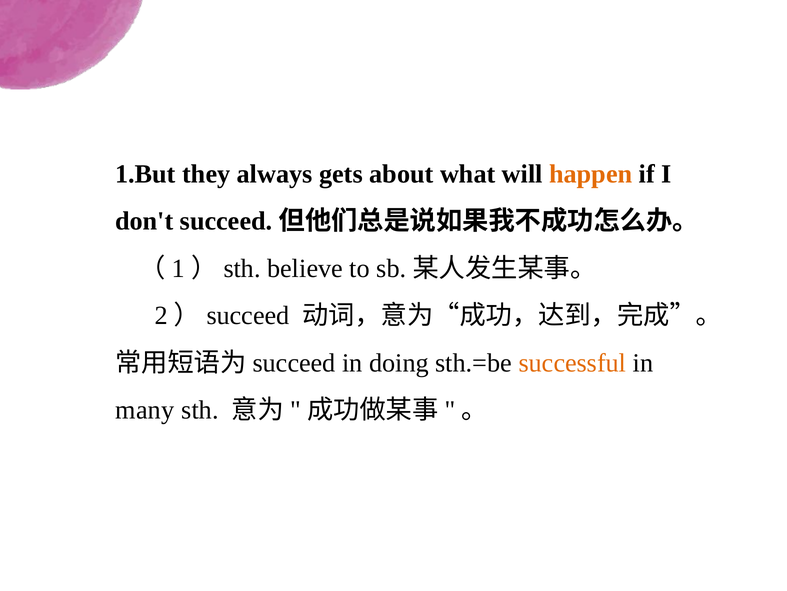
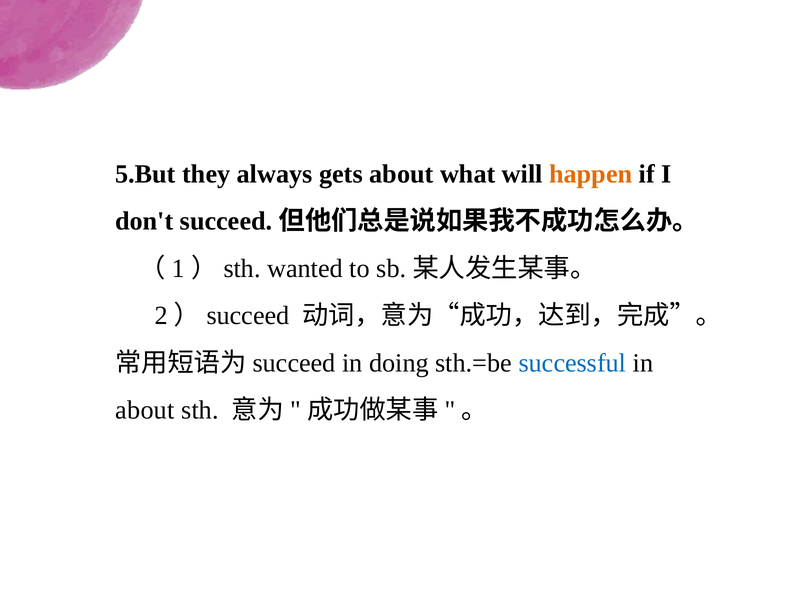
1.But: 1.But -> 5.But (145, 174)
believe: believe -> wanted (305, 268)
successful colour: orange -> blue (572, 363)
many: many -> about (145, 410)
